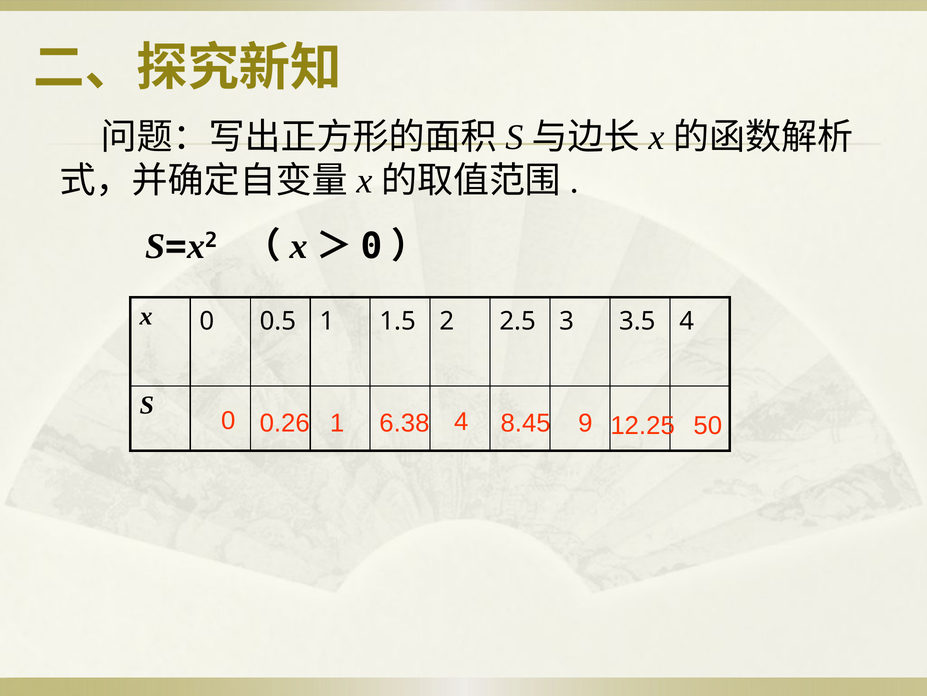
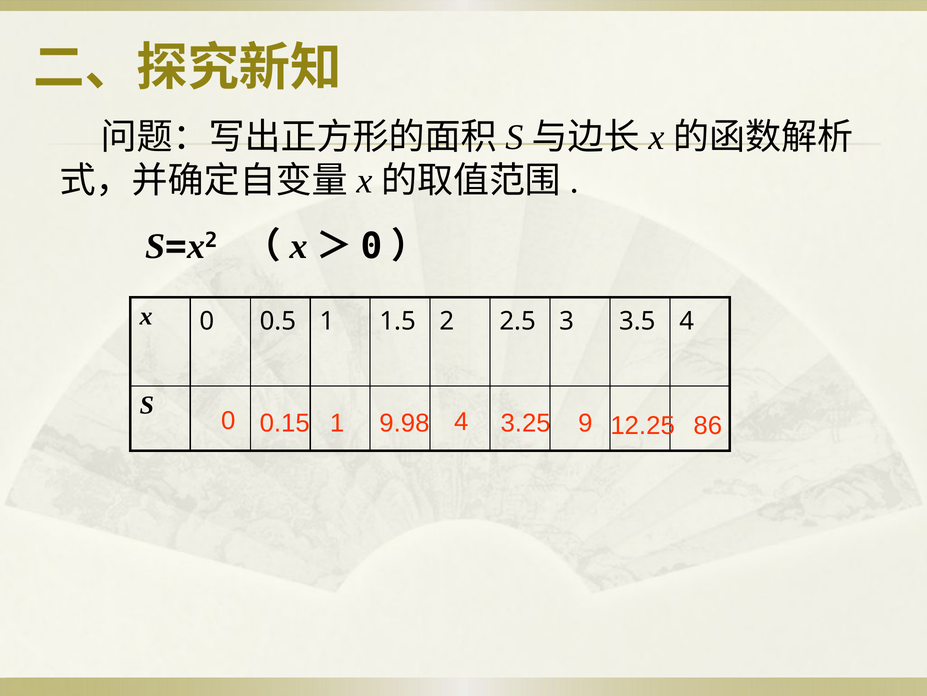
0.26: 0.26 -> 0.15 (285, 423)
6.38: 6.38 -> 9.98 (404, 423)
8.45: 8.45 -> 3.25 (526, 423)
50: 50 -> 86 (708, 425)
